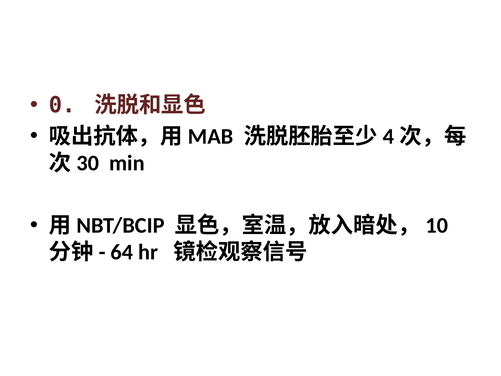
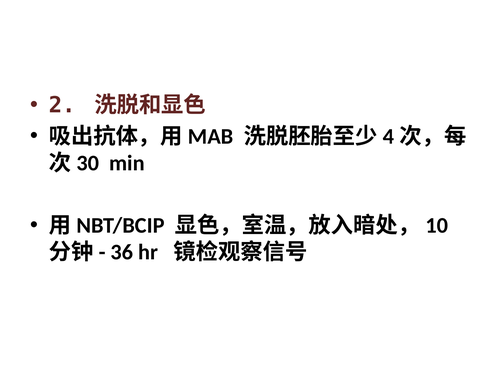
0: 0 -> 2 (62, 105)
64: 64 -> 36 (122, 252)
